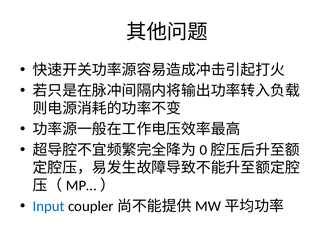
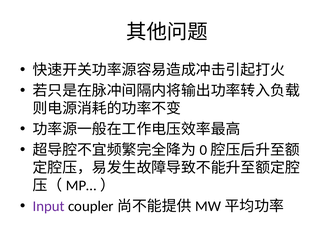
Input colour: blue -> purple (49, 207)
